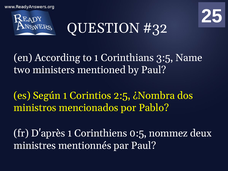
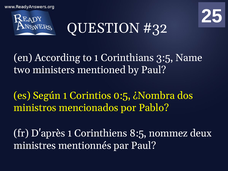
2:5: 2:5 -> 0:5 (122, 95)
0:5: 0:5 -> 8:5 (138, 133)
